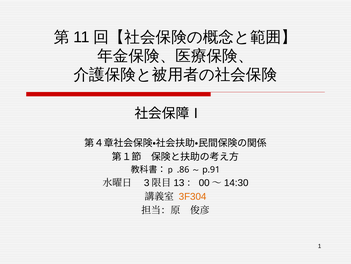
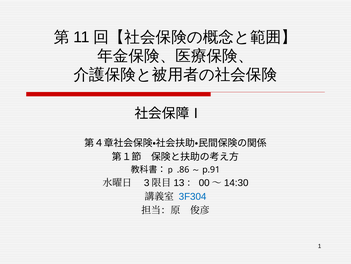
3F304 colour: orange -> blue (193, 196)
